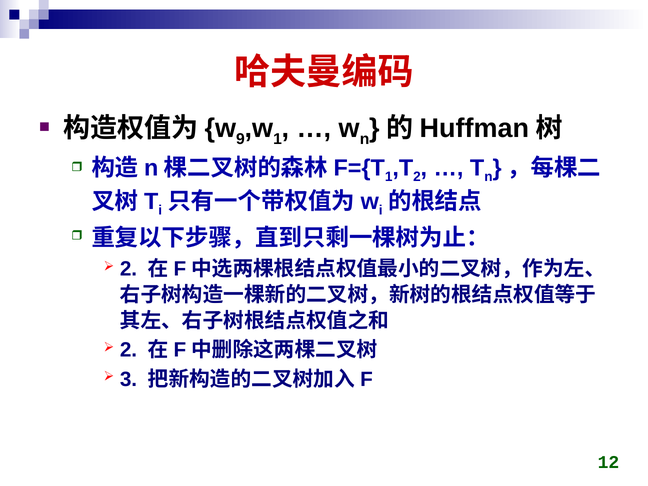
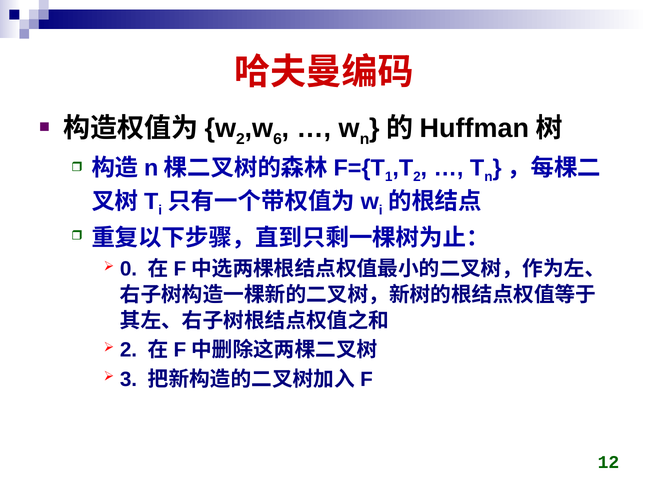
9: 9 -> 2 (240, 139)
1: 1 -> 6 (278, 139)
2: 2 -> 0 (128, 269)
